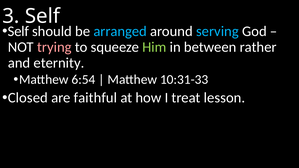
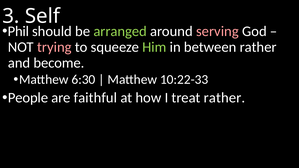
Self: Self -> Phil (18, 31)
arranged colour: light blue -> light green (120, 31)
serving colour: light blue -> pink (217, 31)
eternity: eternity -> become (59, 63)
6:54: 6:54 -> 6:30 (83, 80)
10:31-33: 10:31-33 -> 10:22-33 (184, 80)
Closed: Closed -> People (28, 98)
treat lesson: lesson -> rather (224, 98)
